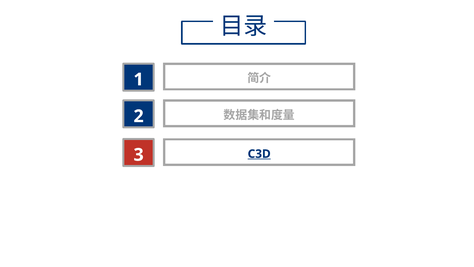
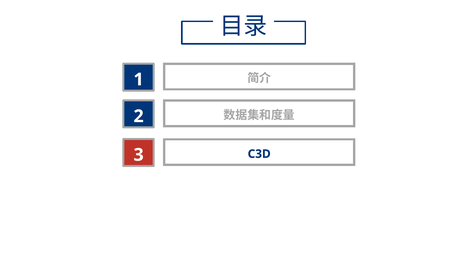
C3D underline: present -> none (259, 154)
